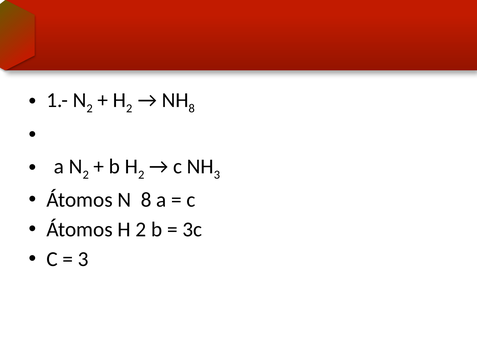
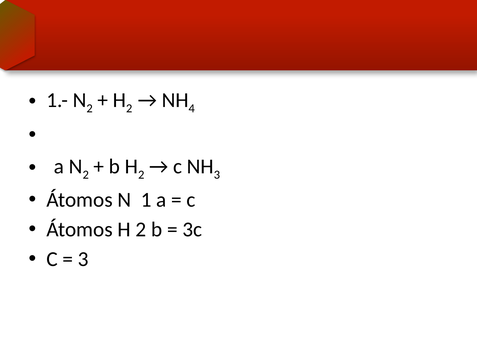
8: 8 -> 4 (192, 108)
N 8: 8 -> 1 (146, 200)
